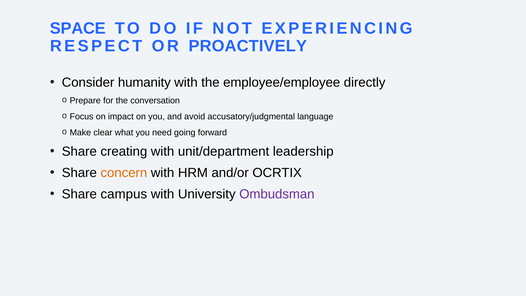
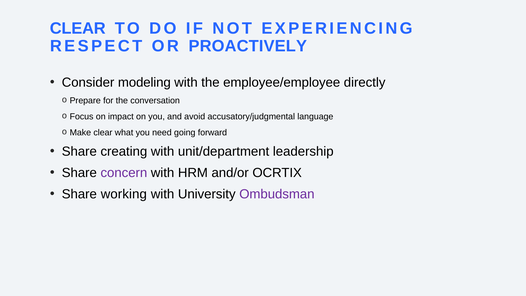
SPACE: SPACE -> CLEAR (78, 28)
humanity: humanity -> modeling (144, 82)
concern colour: orange -> purple (124, 173)
campus: campus -> working (124, 194)
